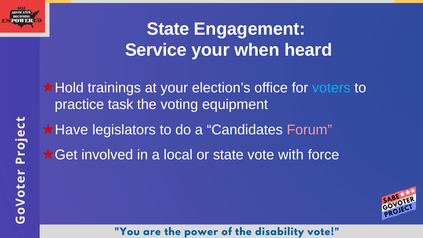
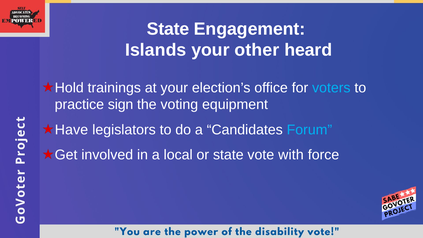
Service: Service -> Islands (156, 50)
when: when -> other (257, 50)
task: task -> sign (121, 105)
Forum colour: pink -> light blue (309, 130)
